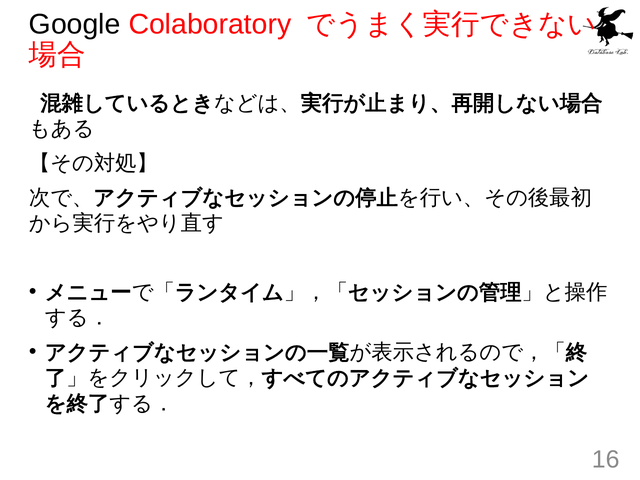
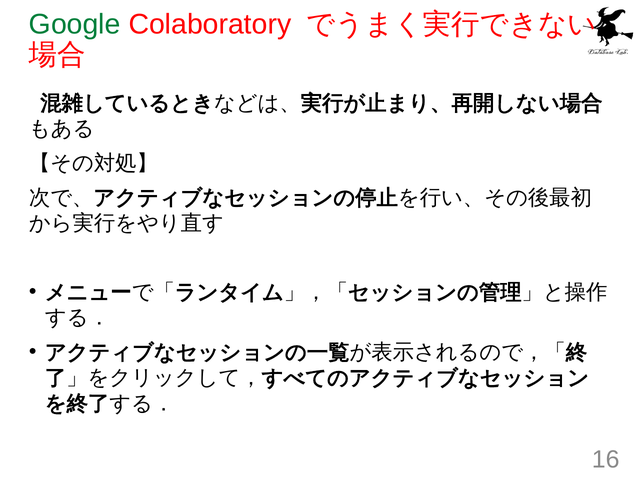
Google colour: black -> green (75, 24)
